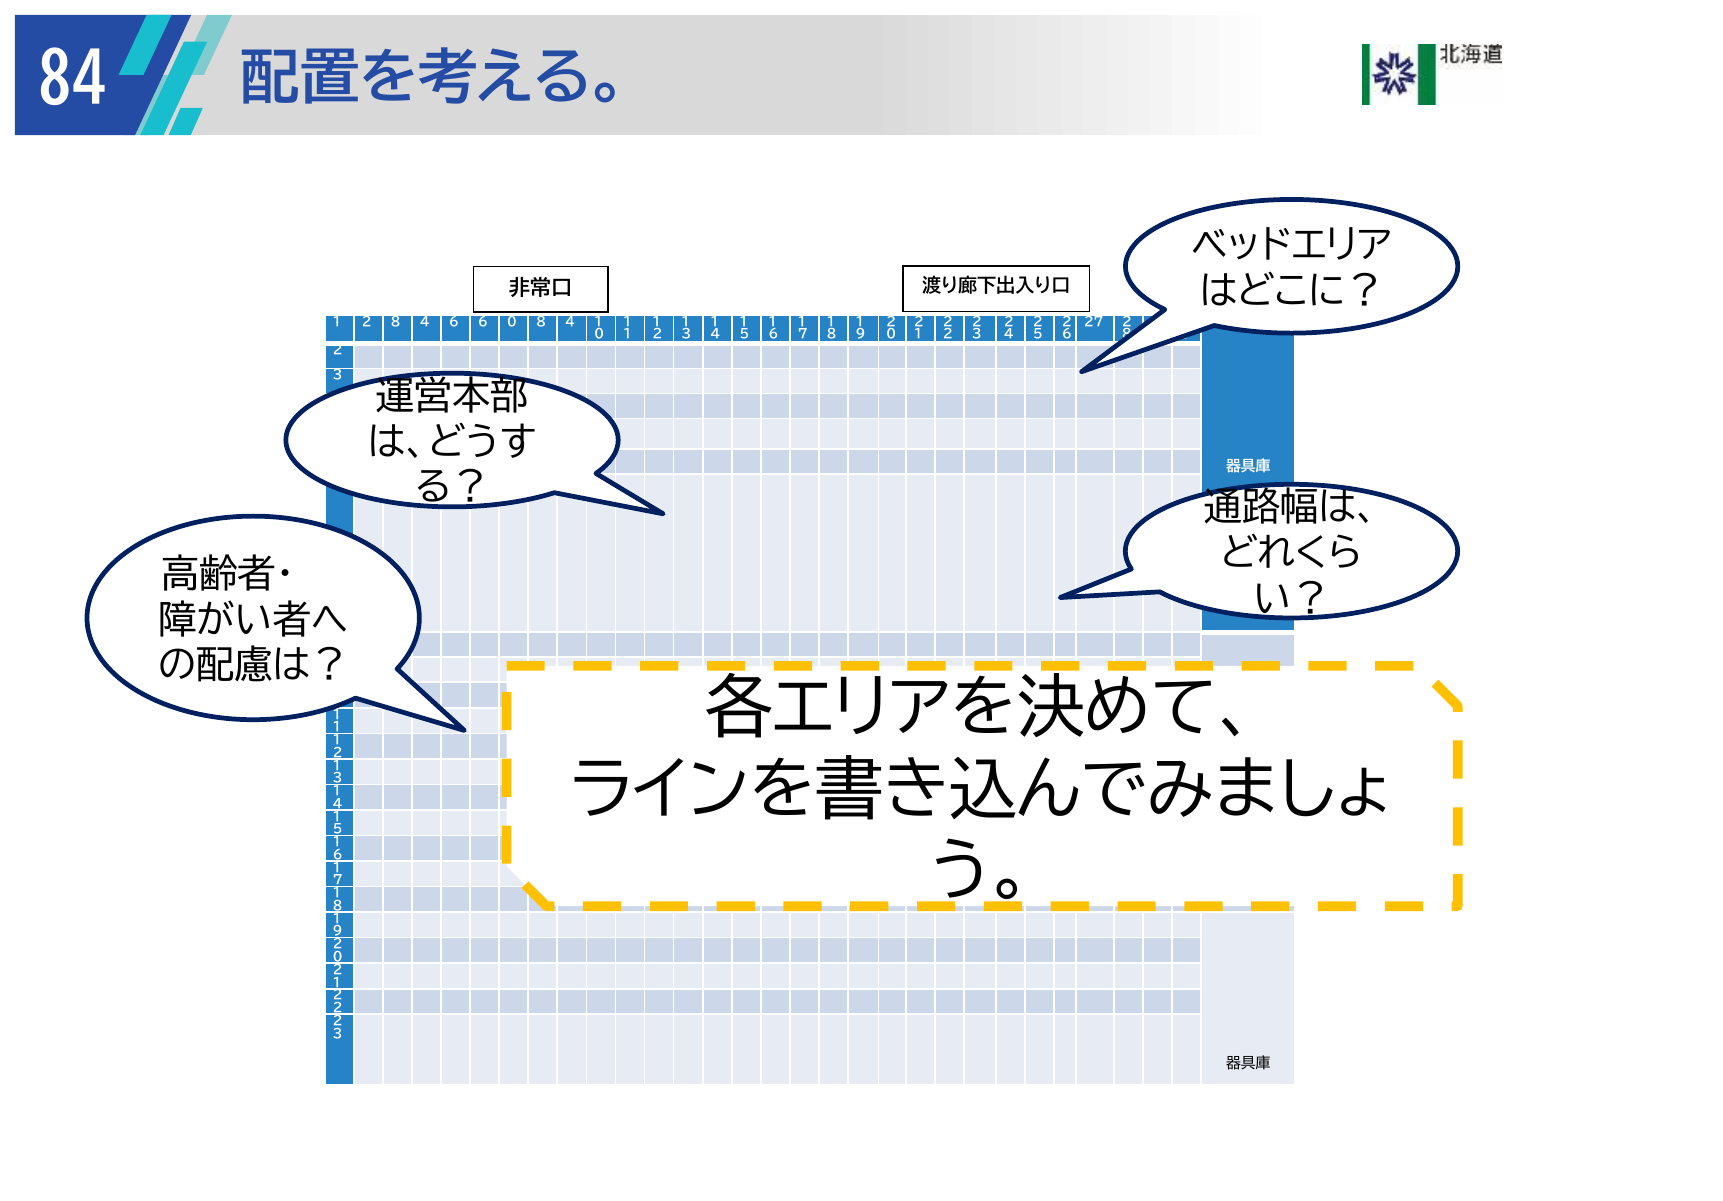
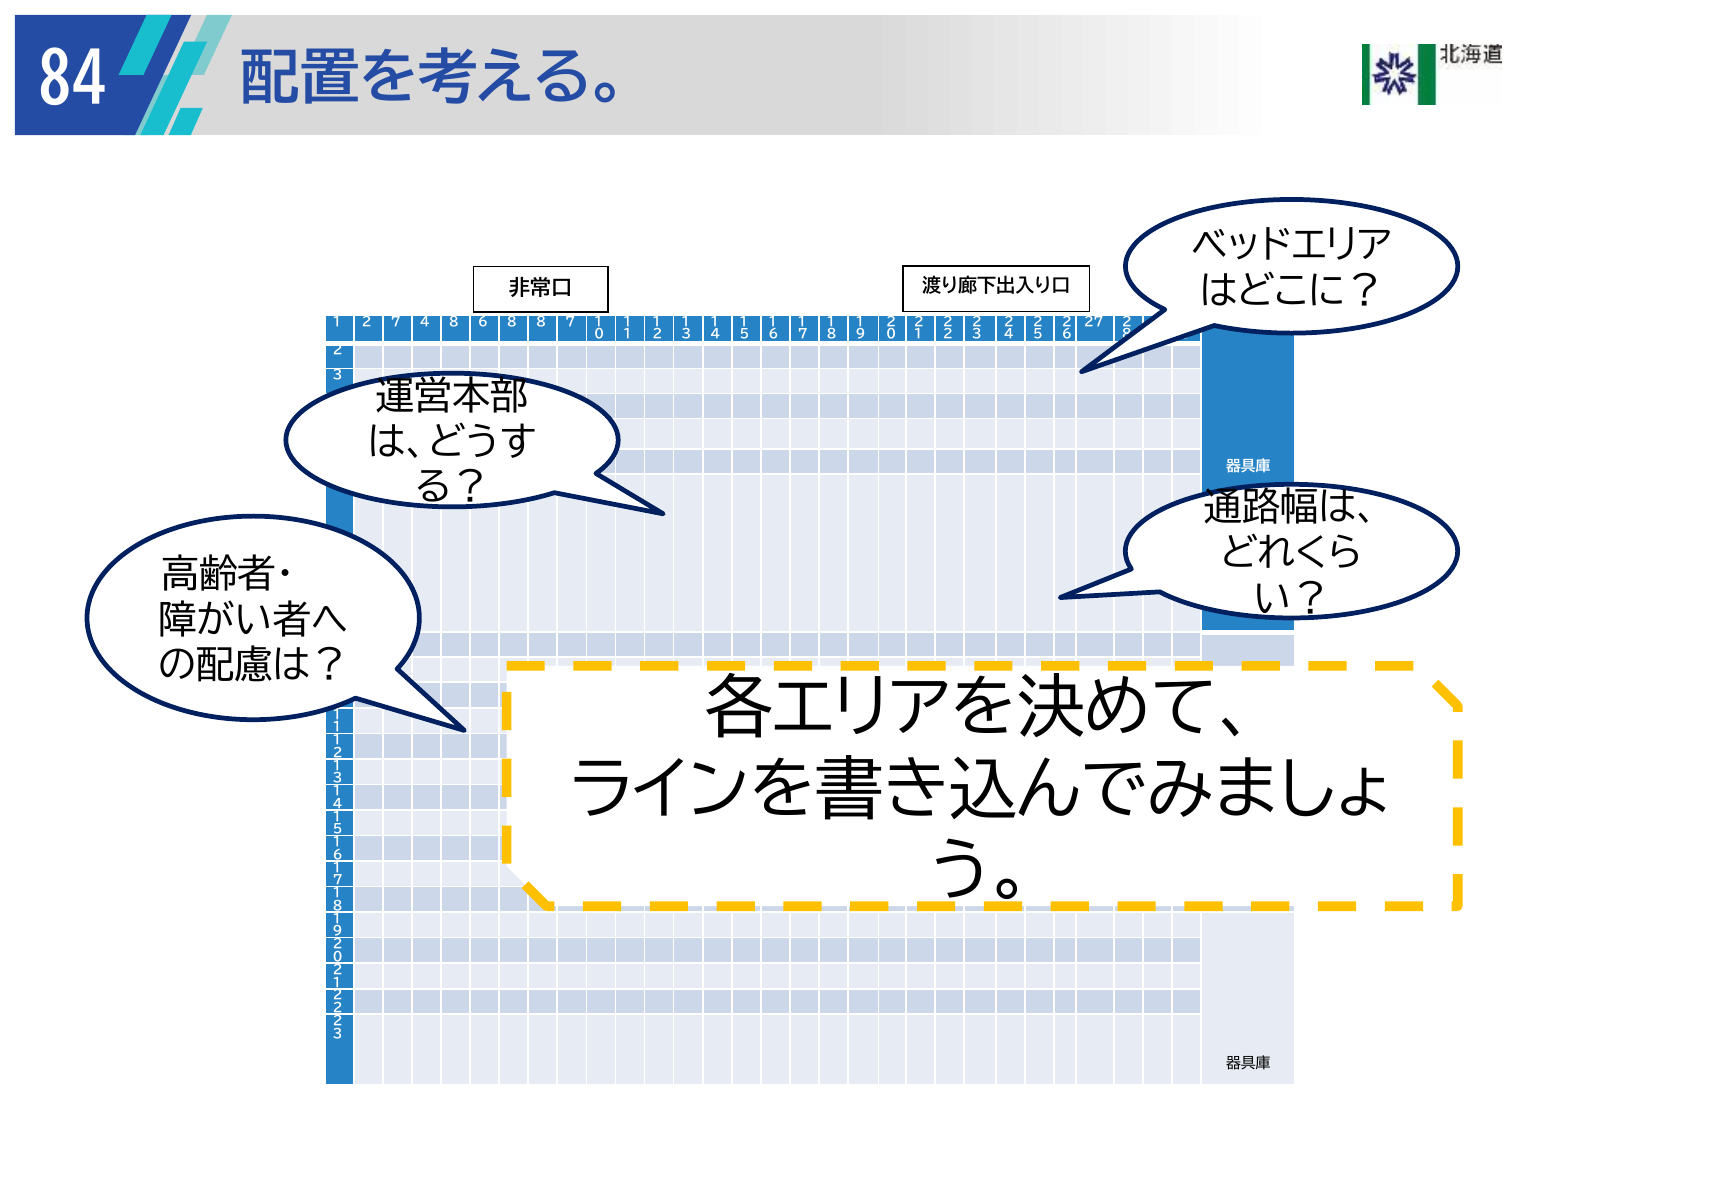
1 2 8: 8 -> 7 (396, 322)
4 6: 6 -> 8 (454, 322)
6 0: 0 -> 8 (512, 322)
4: 4 -> 7 (570, 322)
